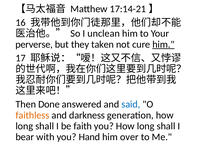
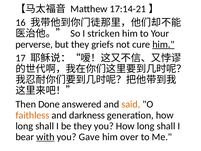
unclean: unclean -> stricken (104, 33)
taken: taken -> griefs (103, 44)
said colour: blue -> orange (131, 104)
be faith: faith -> they (83, 126)
with underline: none -> present (45, 137)
Hand: Hand -> Gave (89, 137)
